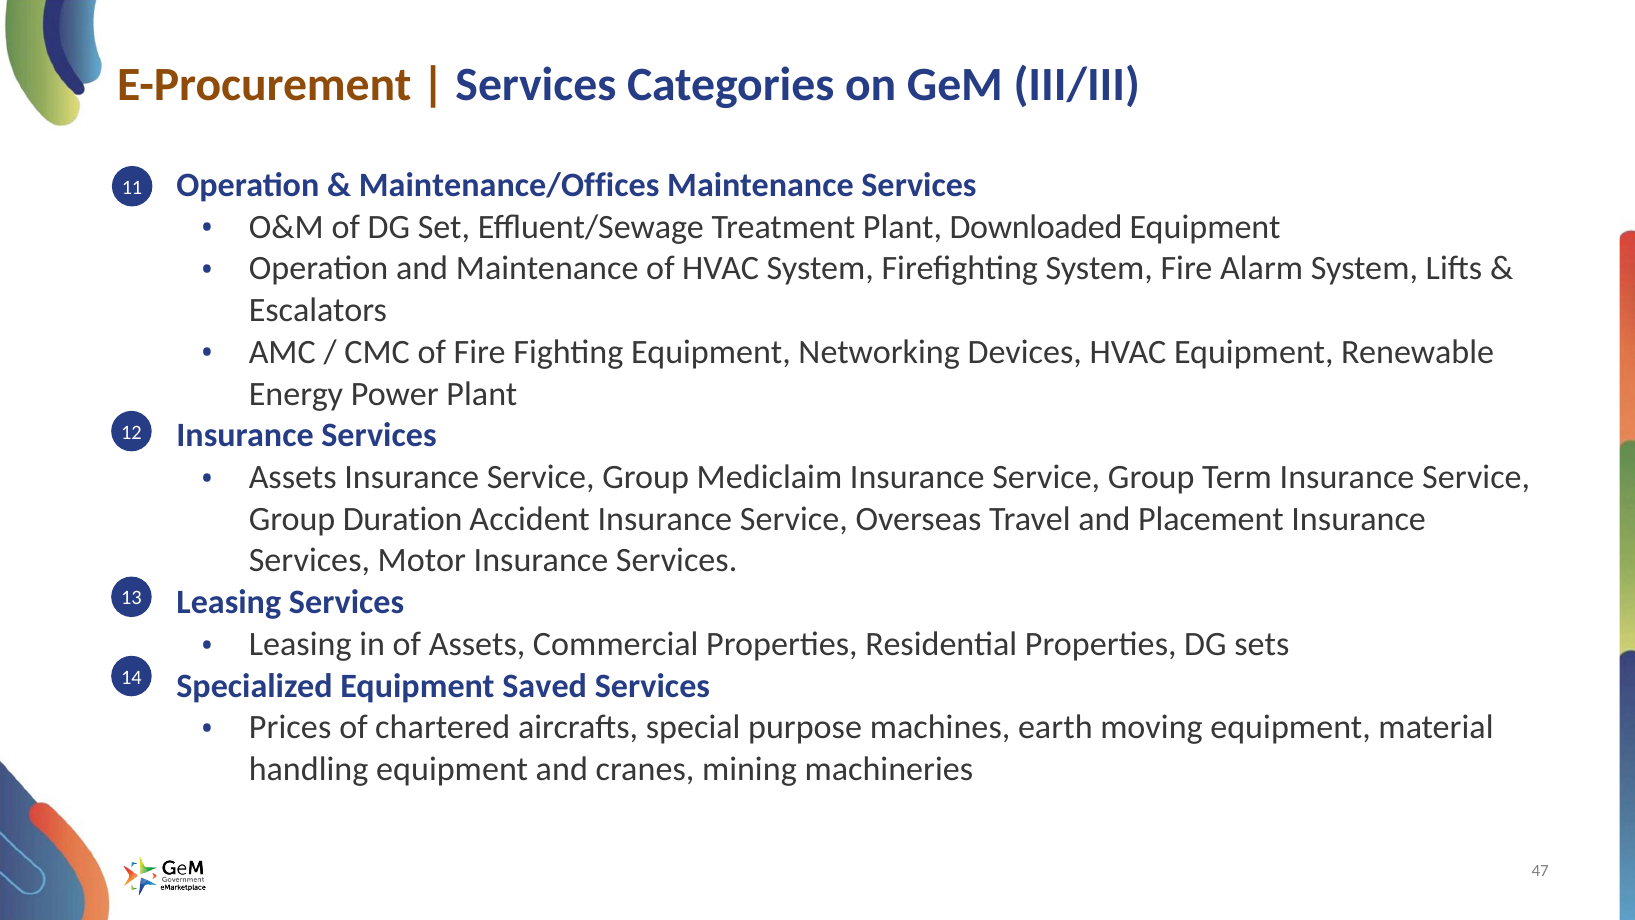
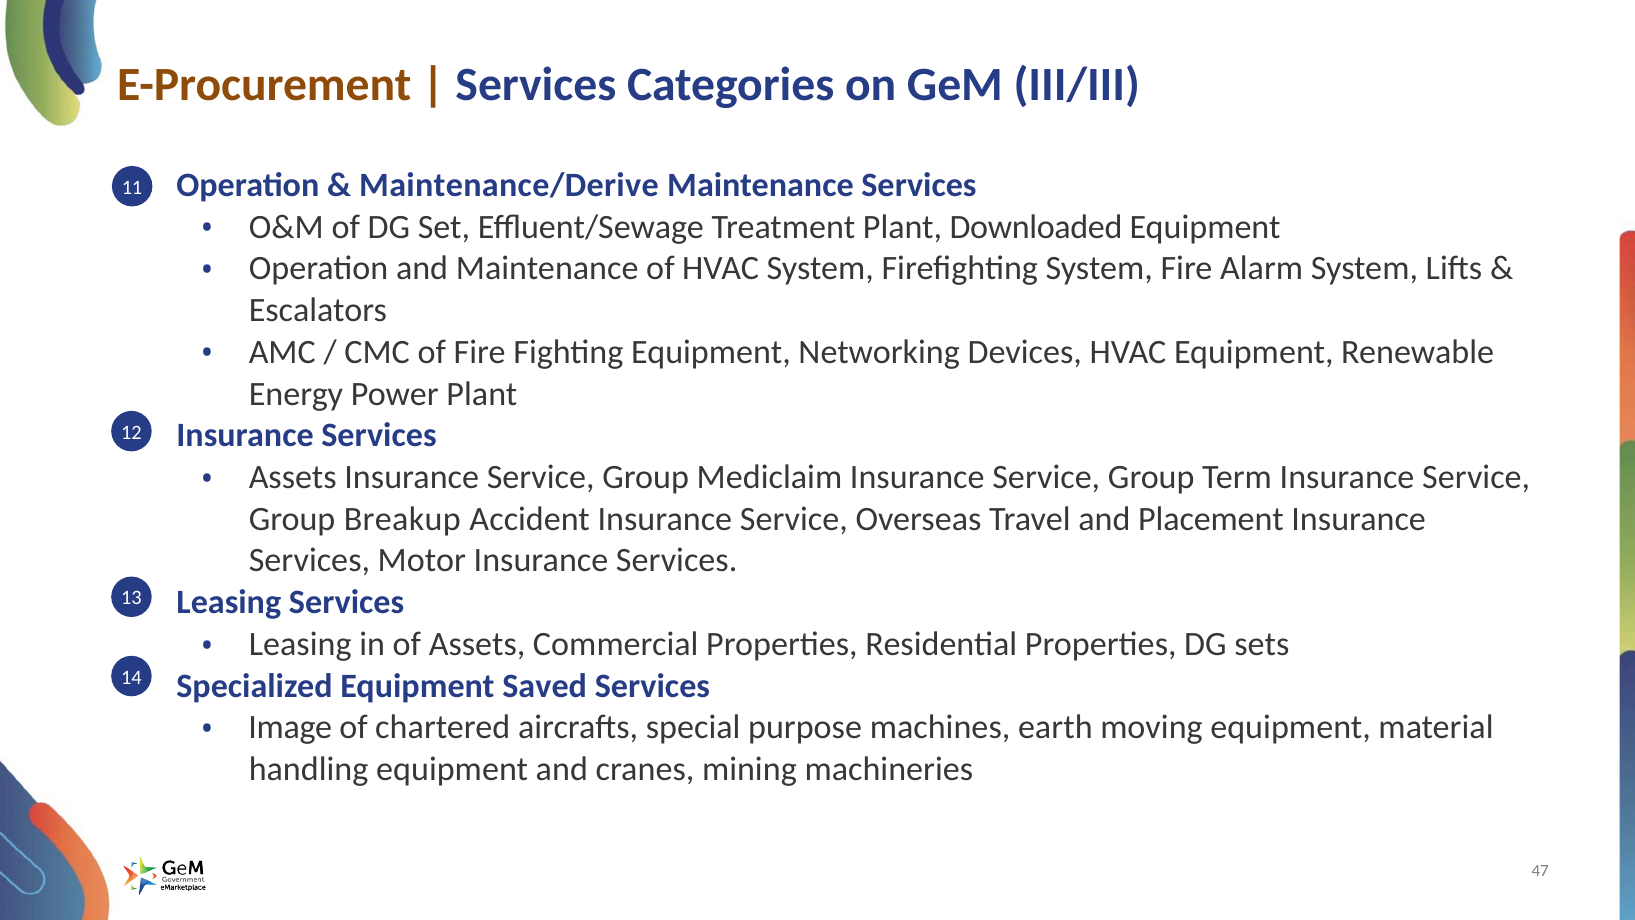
Maintenance/Offices: Maintenance/Offices -> Maintenance/Derive (509, 185)
Duration: Duration -> Breakup (402, 519)
Prices: Prices -> Image (290, 727)
